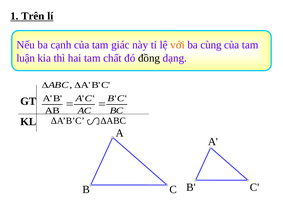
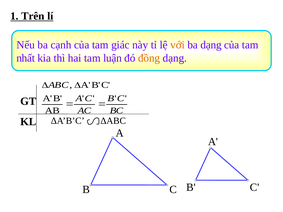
ba cùng: cùng -> dạng (211, 45)
luận: luận -> nhất (26, 58)
chất: chất -> luận (113, 58)
đồng colour: black -> orange (149, 58)
